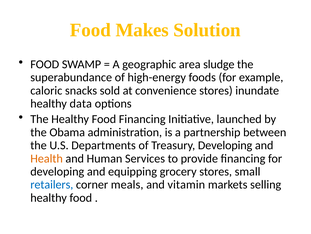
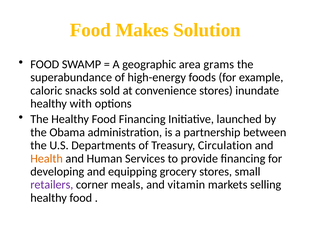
sludge: sludge -> grams (219, 64)
data: data -> with (81, 103)
Treasury Developing: Developing -> Circulation (225, 145)
retailers colour: blue -> purple (52, 184)
